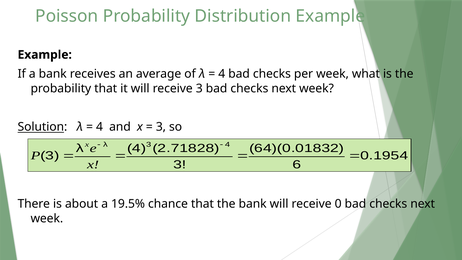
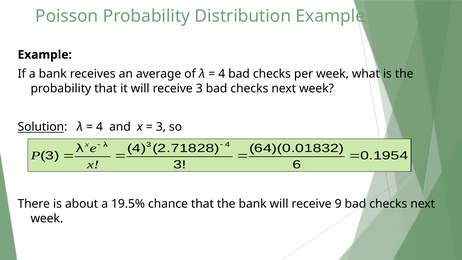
0: 0 -> 9 (338, 204)
